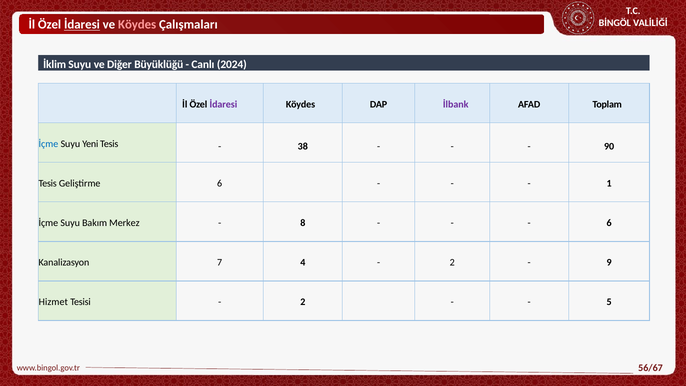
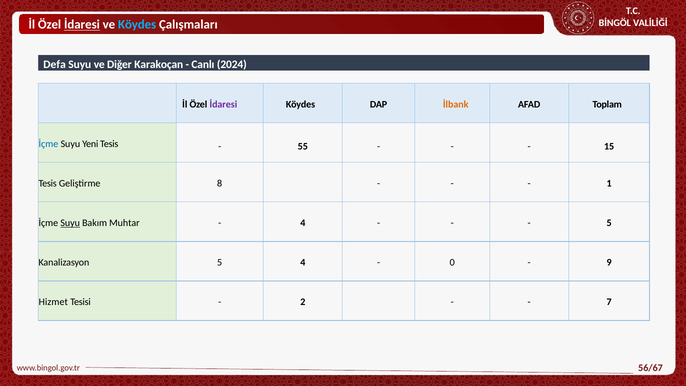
Köydes colour: pink -> light blue (137, 25)
İklim: İklim -> Defa (55, 65)
Büyüklüğü: Büyüklüğü -> Karakoçan (159, 65)
İlbank colour: purple -> orange (456, 104)
38: 38 -> 55 (303, 146)
90: 90 -> 15 (609, 146)
Geliştirme 6: 6 -> 8 (220, 183)
Suyu underline: none -> present (70, 223)
Merkez: Merkez -> Muhtar (124, 223)
8: 8 -> 4 (303, 223)
6: 6 -> 5 (609, 223)
Kanalizasyon 7: 7 -> 5 (220, 263)
2: 2 -> 0 (452, 263)
5: 5 -> 7 (609, 302)
